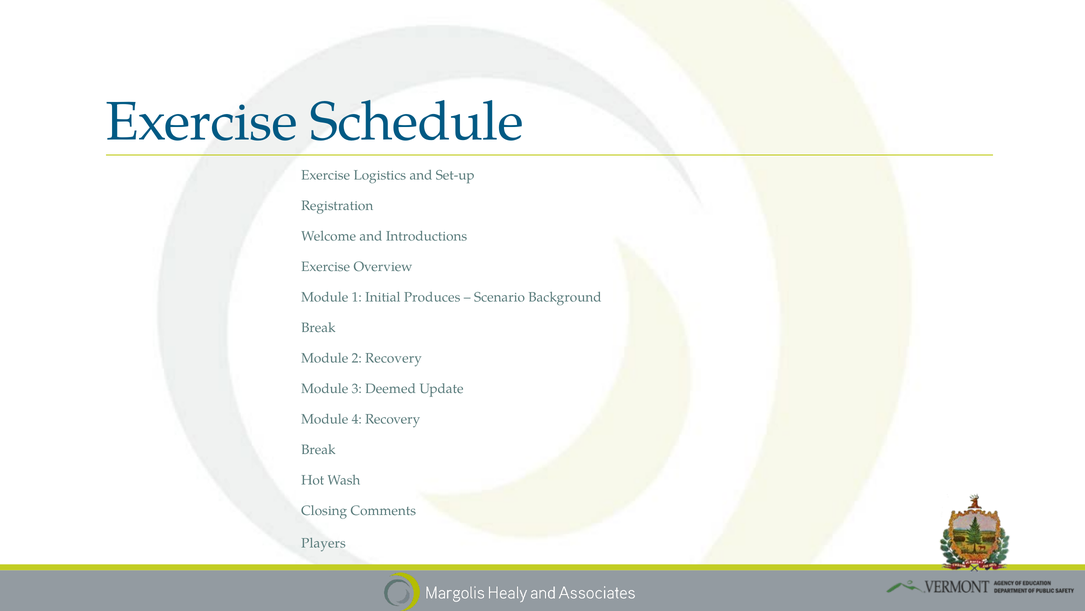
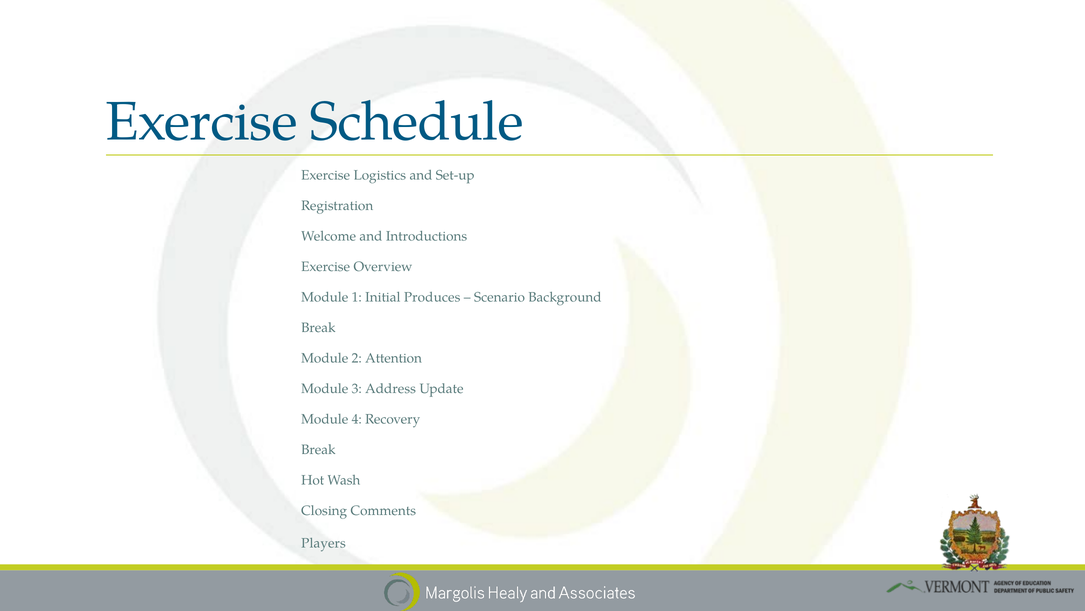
2 Recovery: Recovery -> Attention (394, 358)
Deemed: Deemed -> Address (391, 388)
